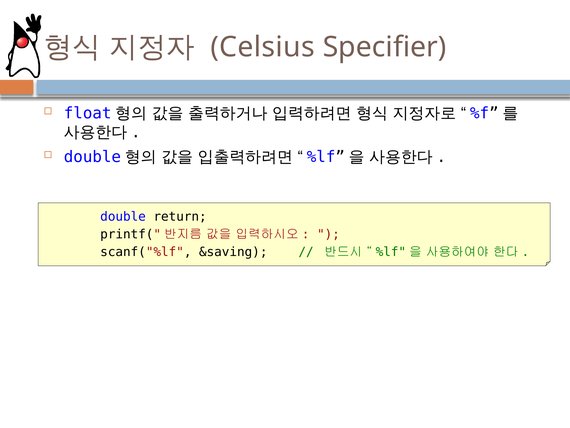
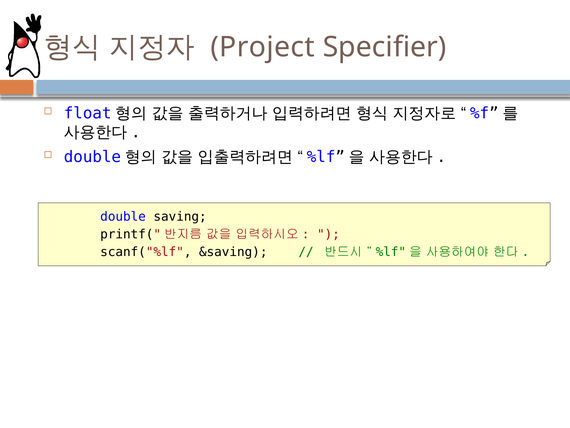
Celsius: Celsius -> Project (263, 47)
return: return -> saving (180, 216)
